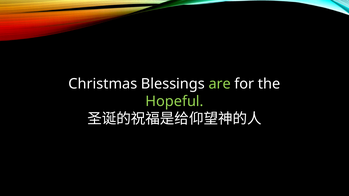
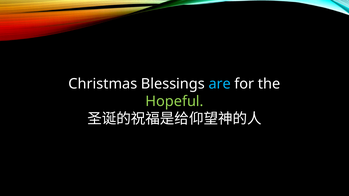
are colour: light green -> light blue (220, 84)
